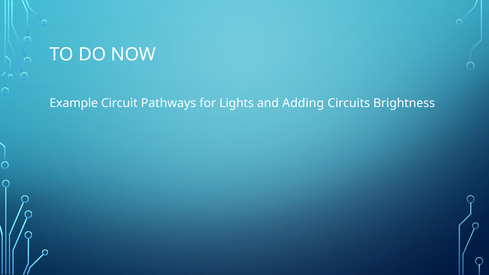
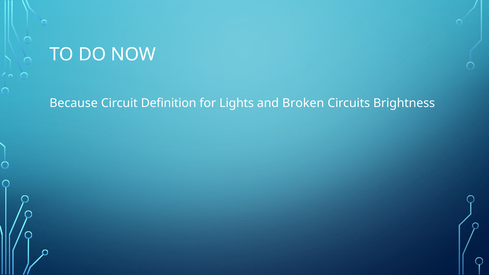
Example: Example -> Because (74, 103)
Pathways: Pathways -> Definition (169, 103)
Adding: Adding -> Broken (303, 103)
